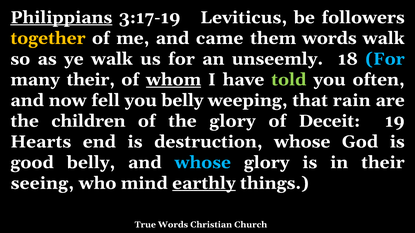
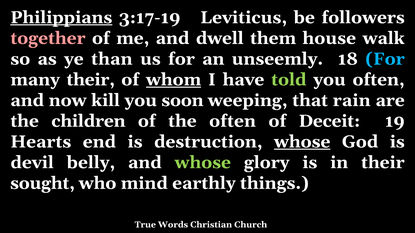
together colour: yellow -> pink (48, 38)
came: came -> dwell (220, 38)
them words: words -> house (329, 38)
ye walk: walk -> than (112, 59)
fell: fell -> kill (106, 101)
you belly: belly -> soon (182, 101)
the glory: glory -> often (233, 121)
whose underline: none -> present (302, 142)
good: good -> devil (32, 163)
whose colour: light blue -> light green (203, 163)
seeing: seeing -> sought (42, 184)
earthly underline: present -> none (204, 184)
